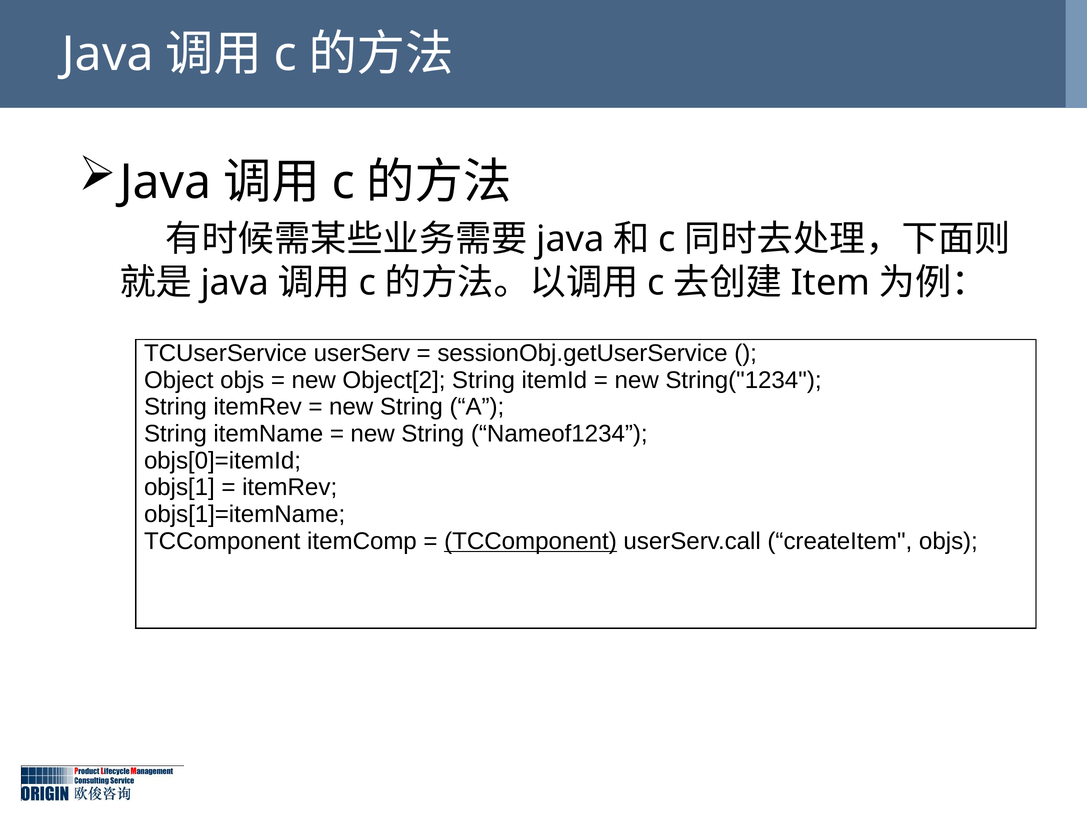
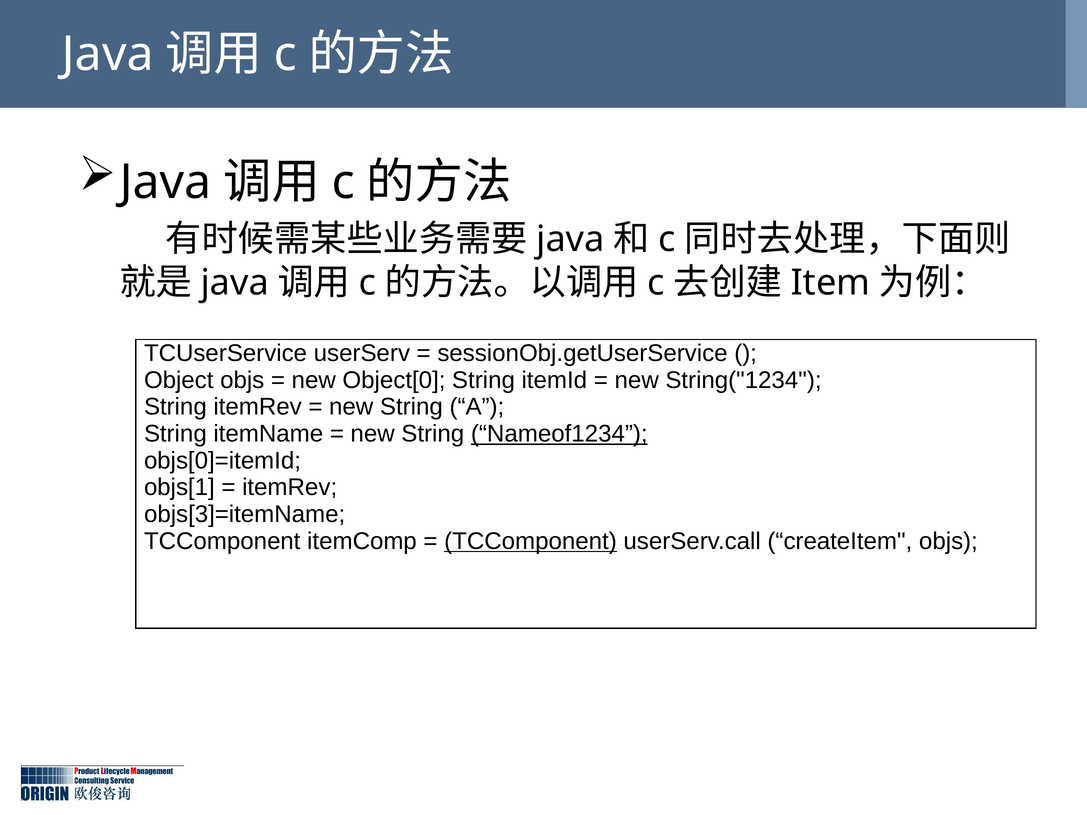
Object[2: Object[2 -> Object[0 (394, 380)
Nameof1234 underline: none -> present (559, 434)
objs[1]=itemName: objs[1]=itemName -> objs[3]=itemName (245, 514)
